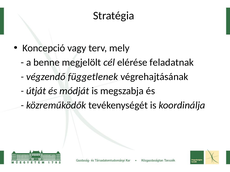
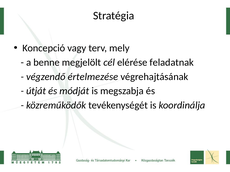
függetlenek: függetlenek -> értelmezése (93, 77)
